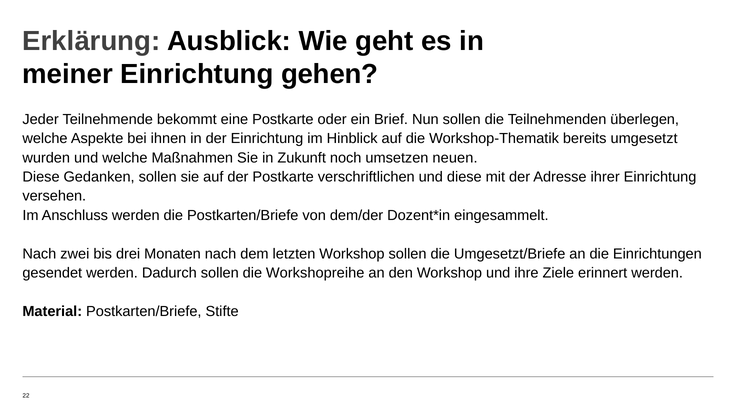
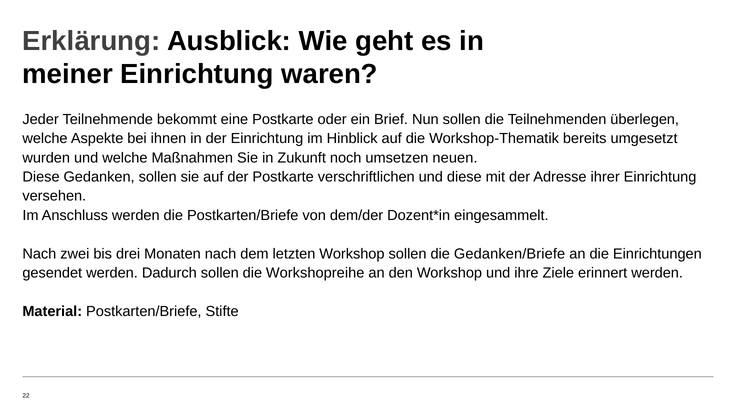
gehen: gehen -> waren (330, 74)
Umgesetzt/Briefe: Umgesetzt/Briefe -> Gedanken/Briefe (510, 254)
